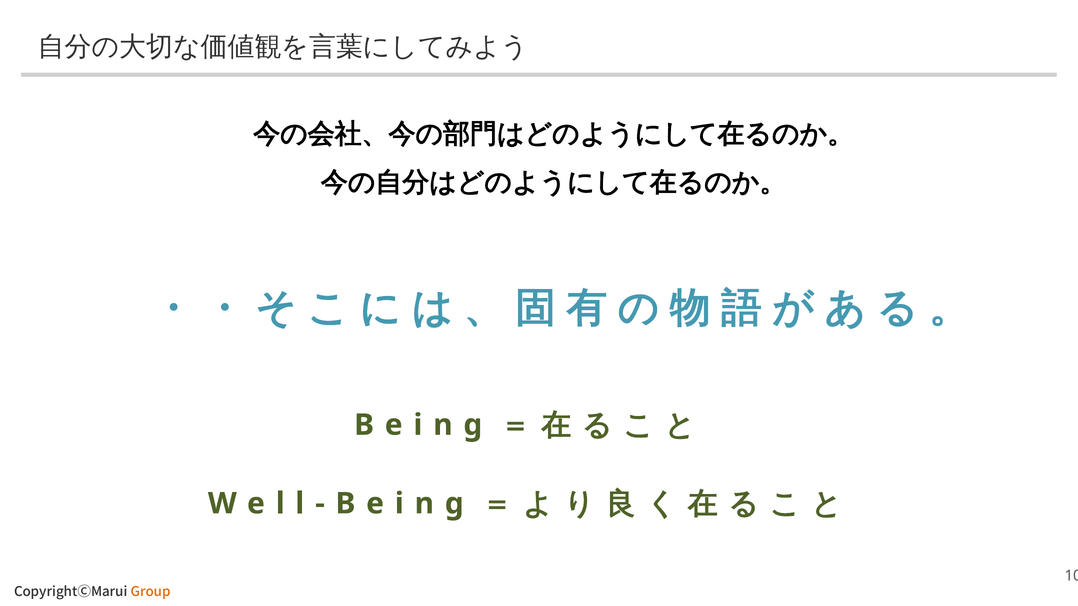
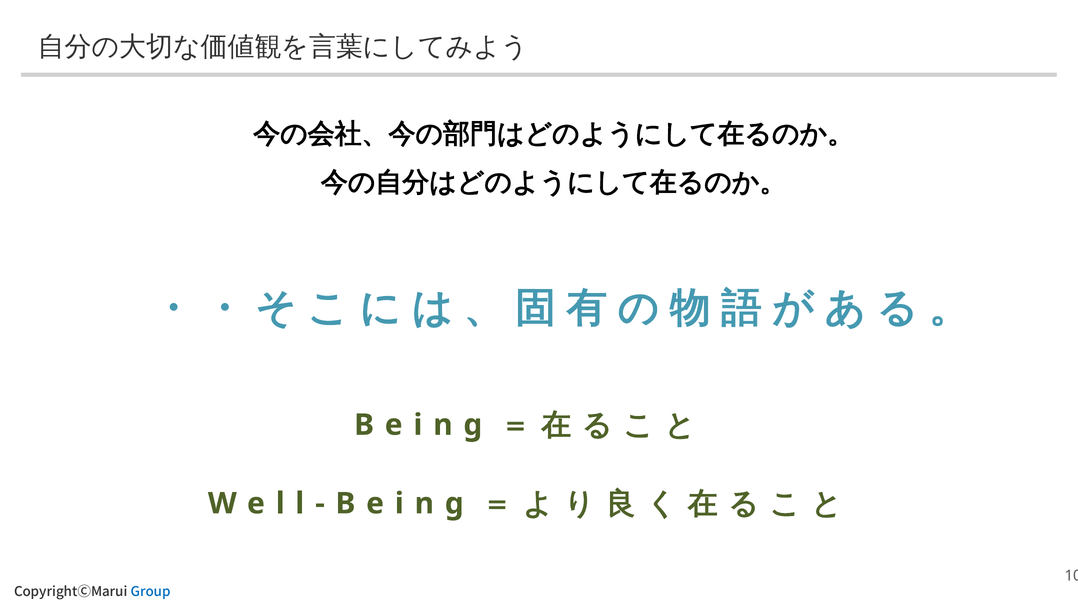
Group colour: orange -> blue (151, 592)
